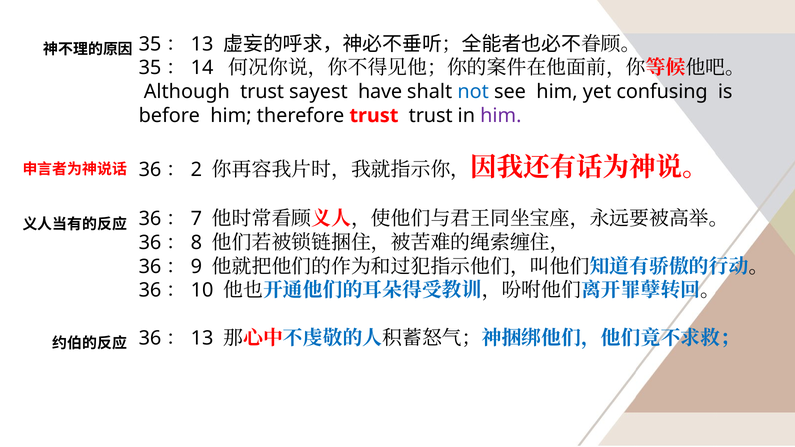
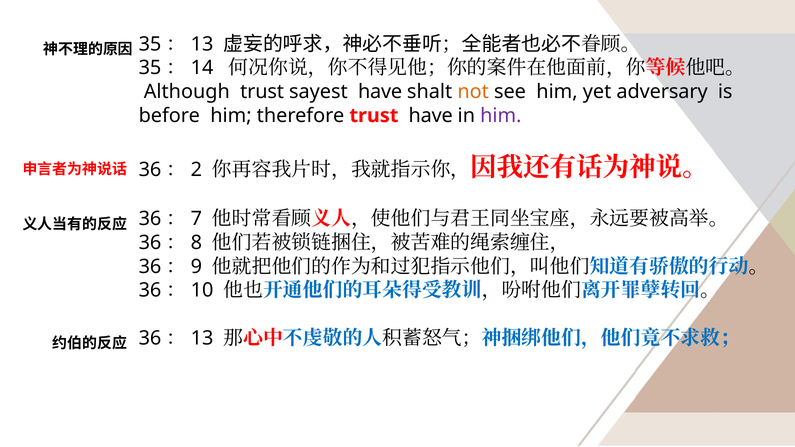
not colour: blue -> orange (473, 92)
confusing: confusing -> adversary (662, 92)
trust trust: trust -> have (431, 116)
